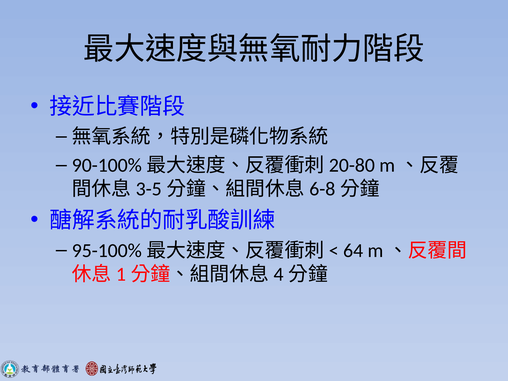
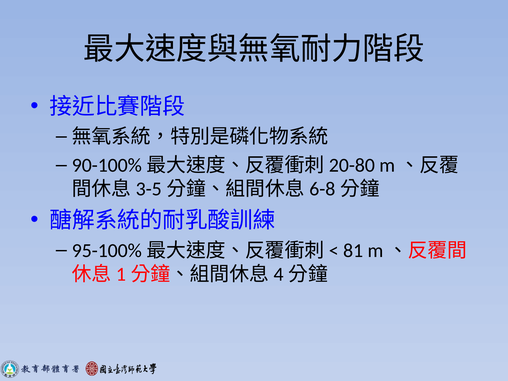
64: 64 -> 81 (353, 250)
